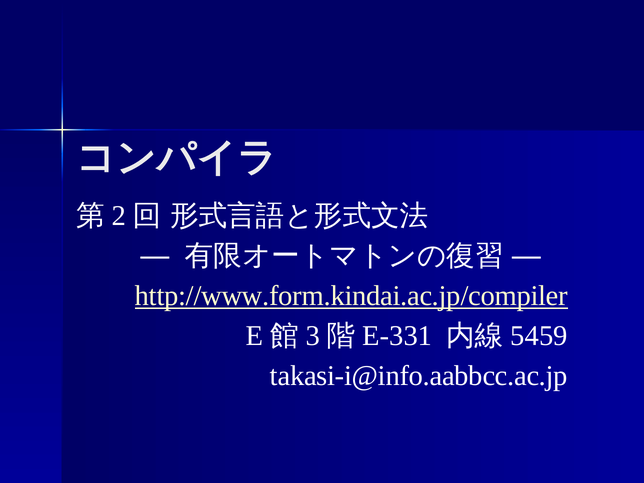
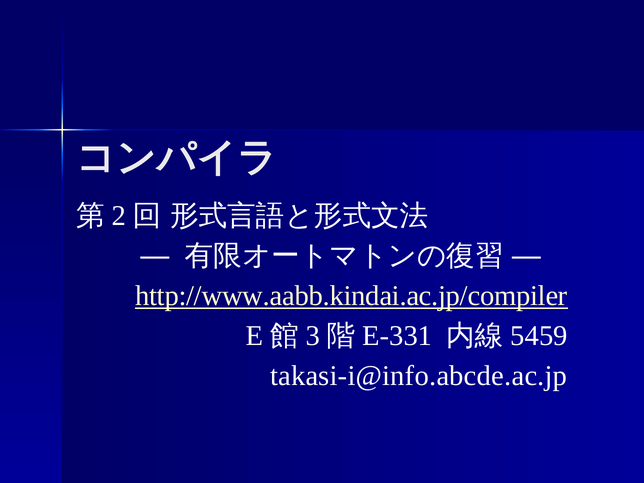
http://www.form.kindai.ac.jp/compiler: http://www.form.kindai.ac.jp/compiler -> http://www.aabb.kindai.ac.jp/compiler (351, 296)
takasi-i@info.aabbcc.ac.jp: takasi-i@info.aabbcc.ac.jp -> takasi-i@info.abcde.ac.jp (419, 376)
